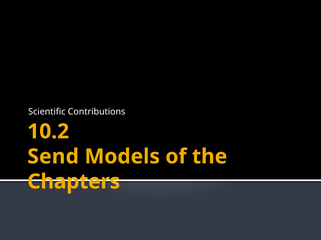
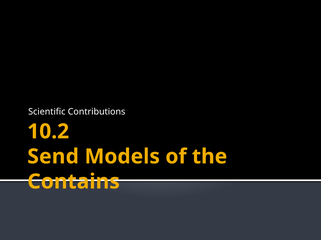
Chapters: Chapters -> Contains (74, 182)
